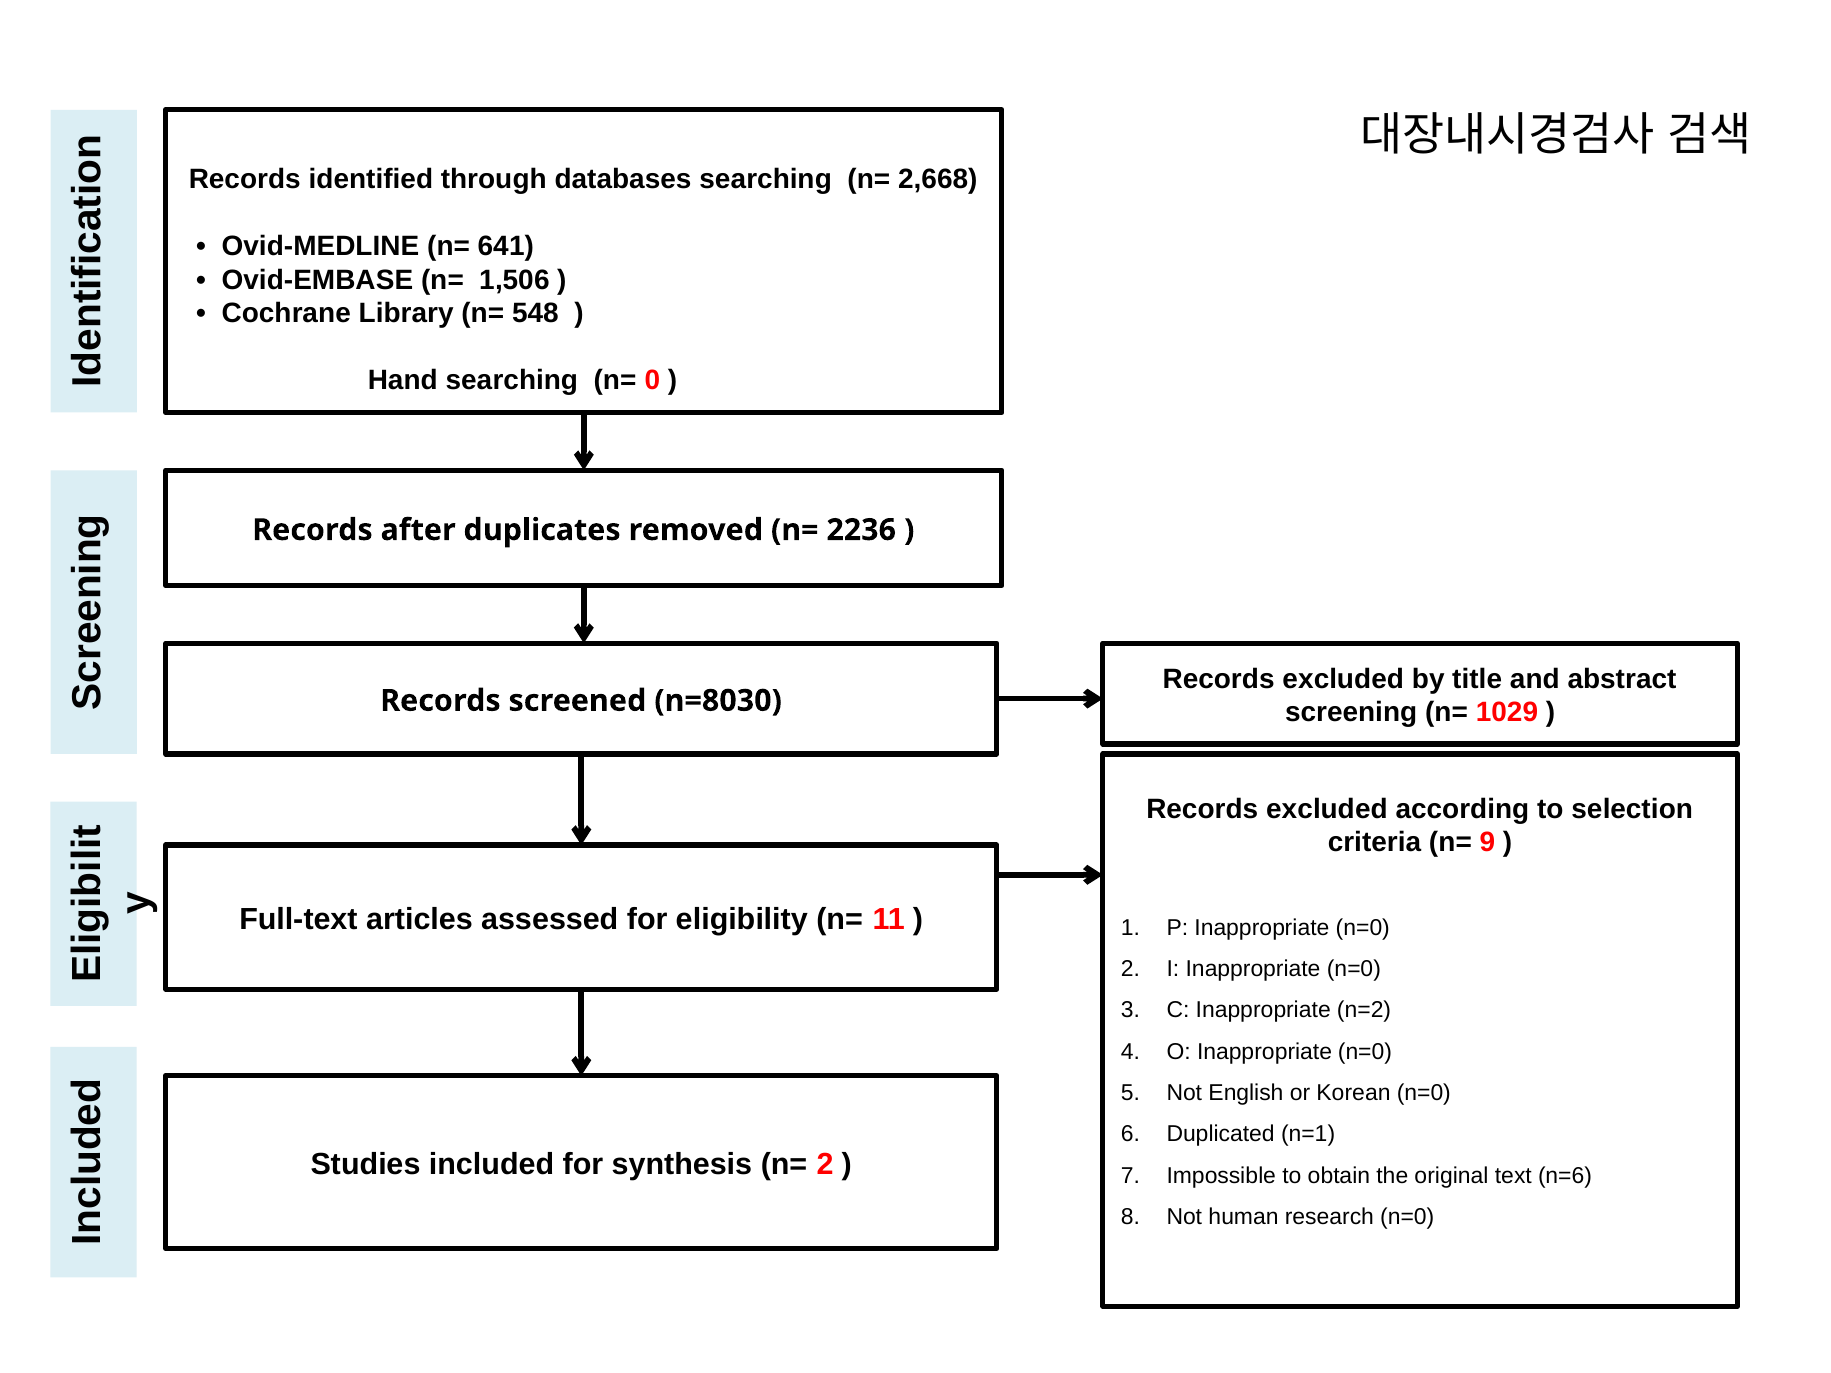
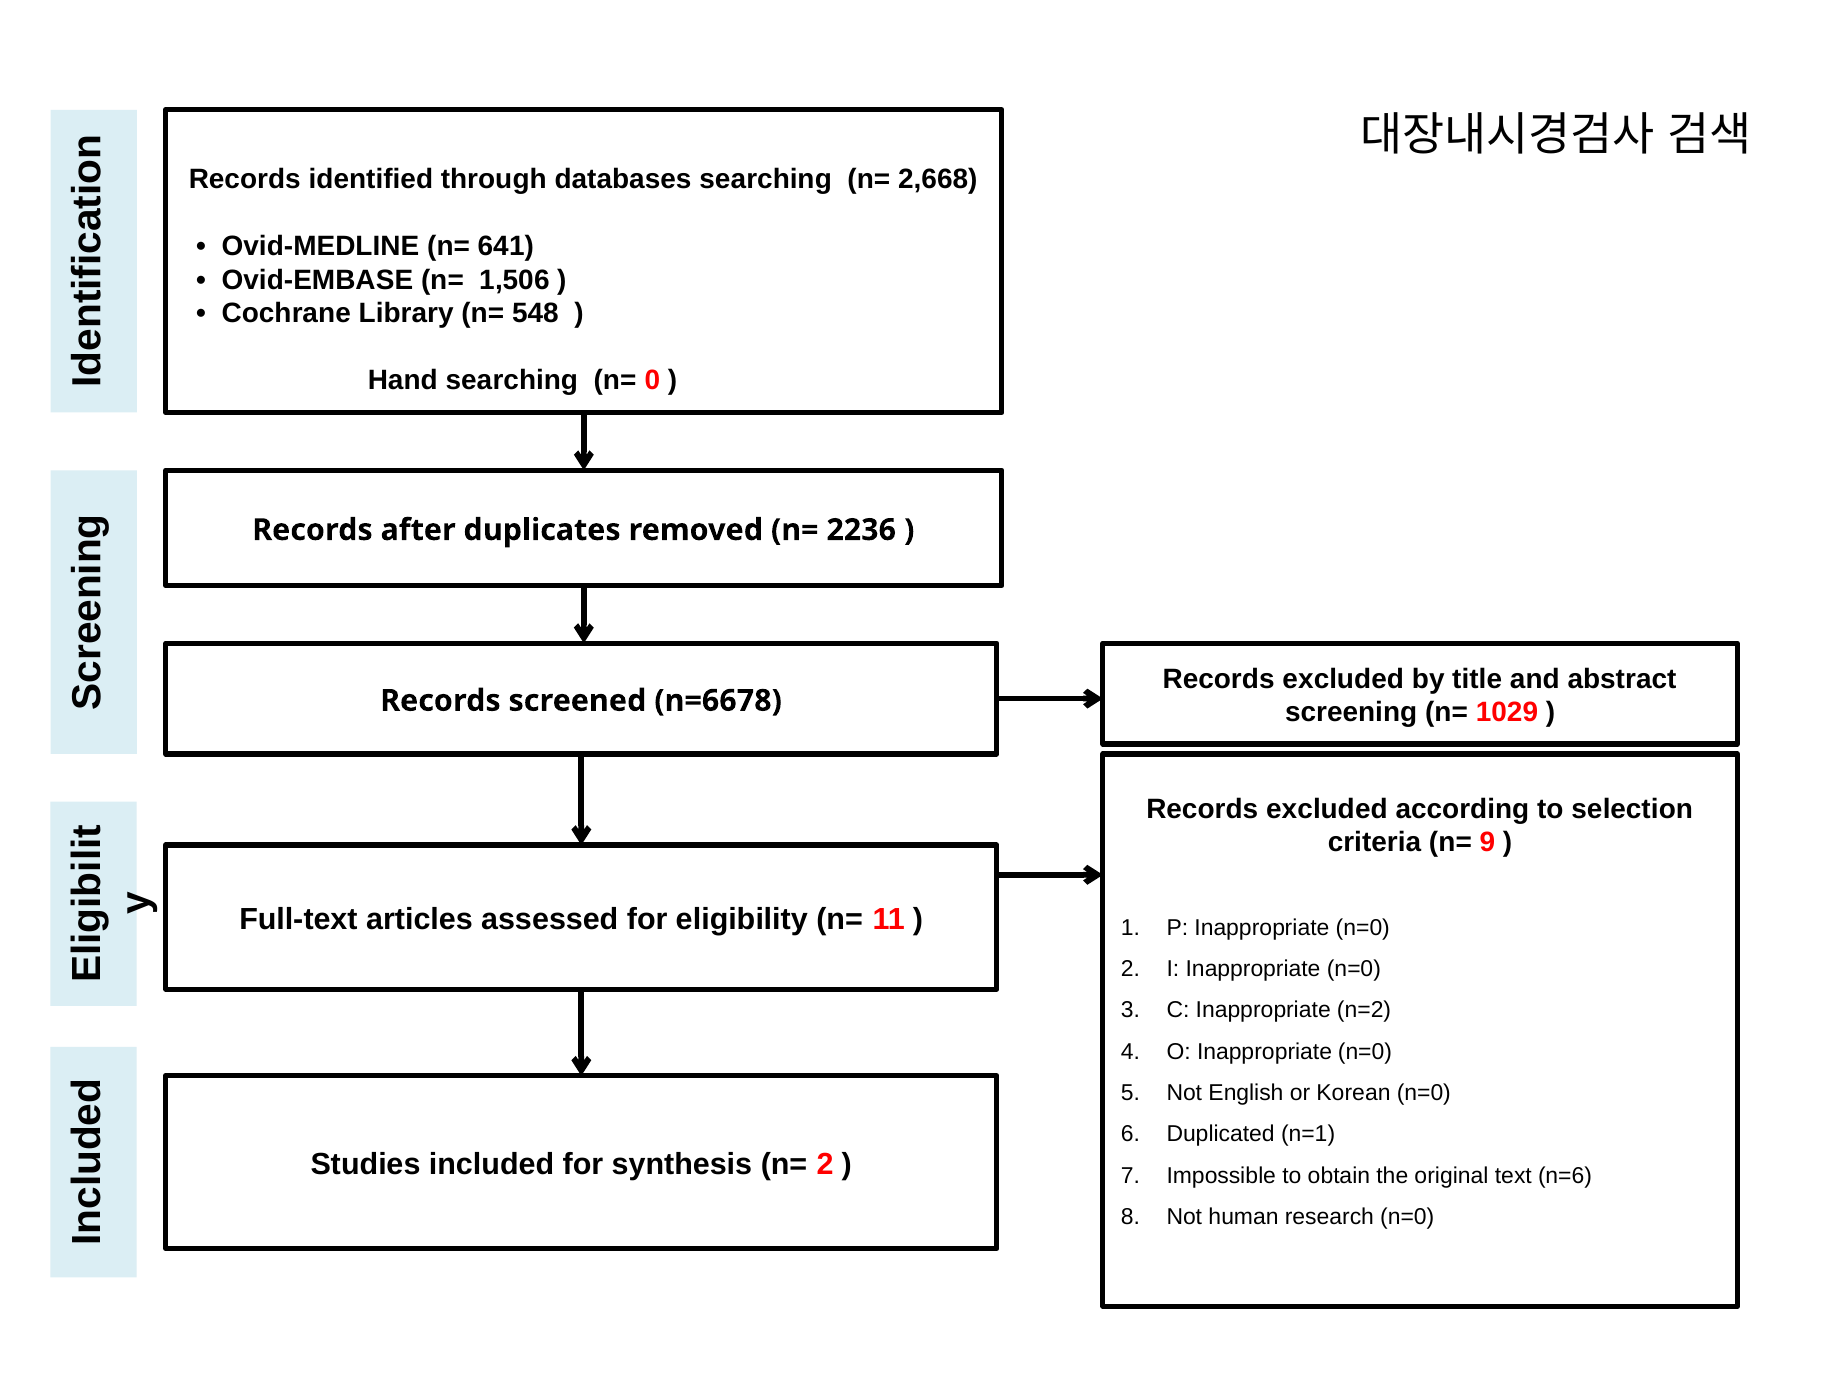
n=8030: n=8030 -> n=6678 (718, 701)
